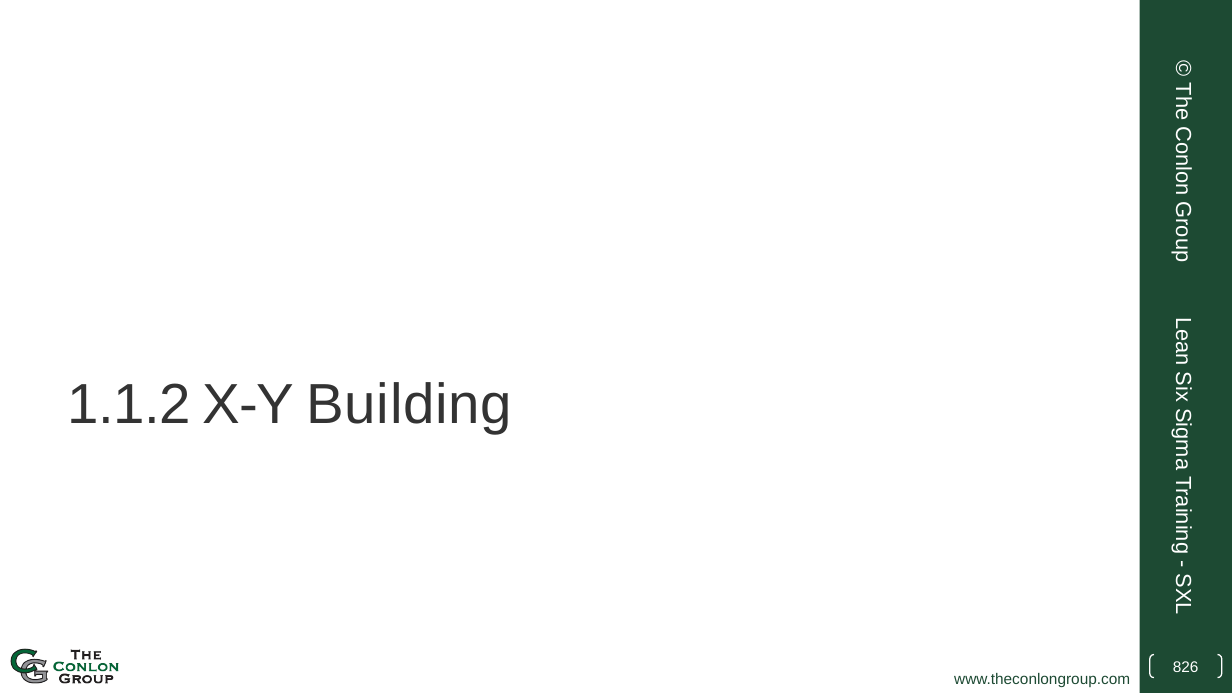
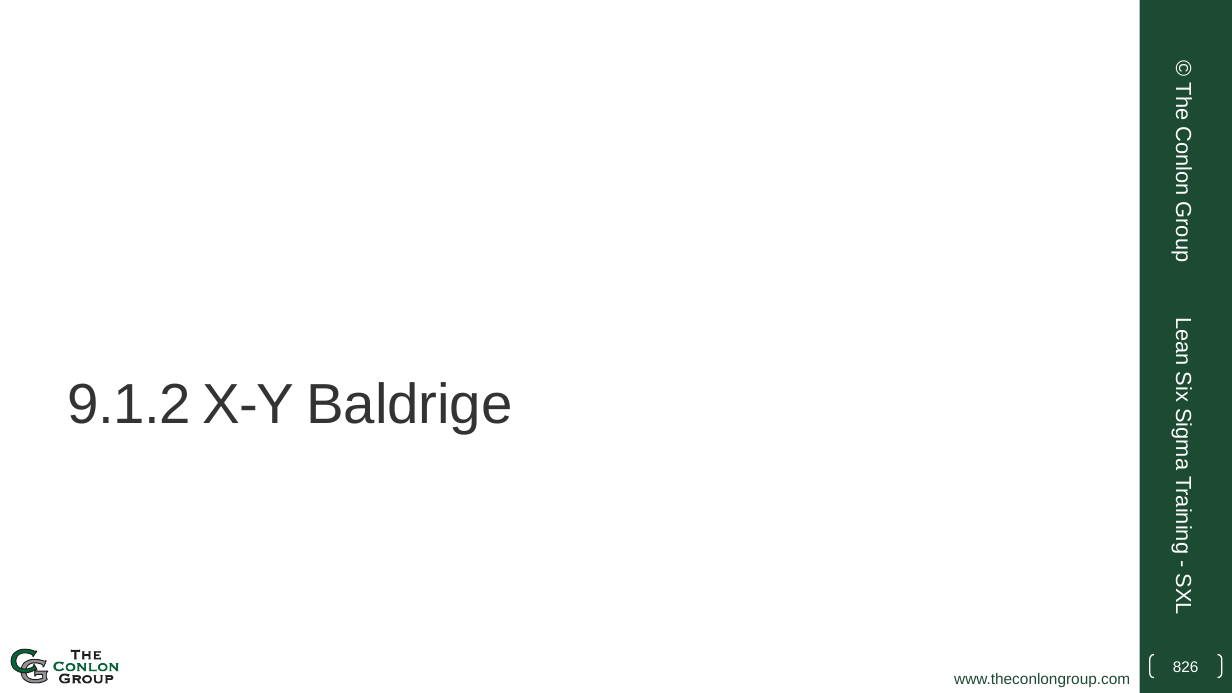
1.1.2: 1.1.2 -> 9.1.2 (130, 405)
Building: Building -> Baldrige (410, 405)
